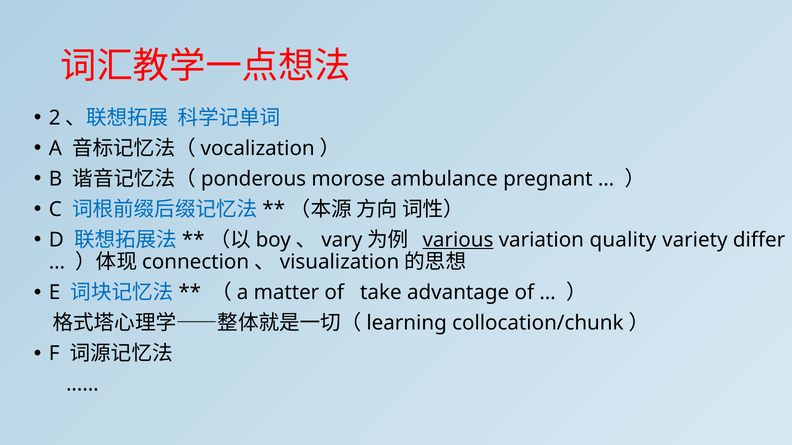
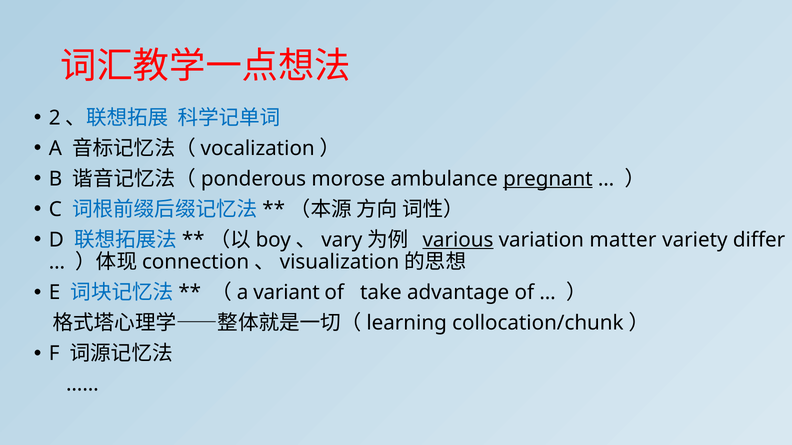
pregnant underline: none -> present (548, 179)
quality: quality -> matter (623, 240)
matter: matter -> variant (287, 293)
